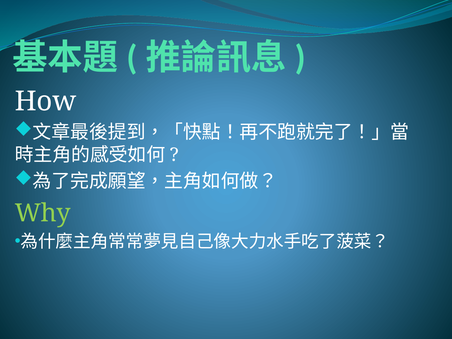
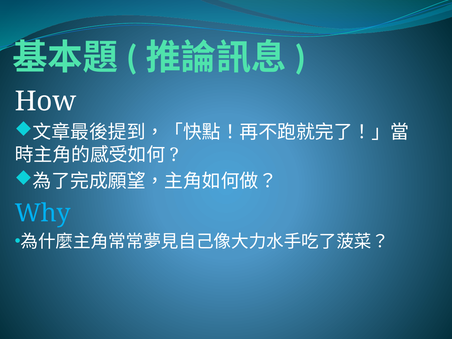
Why colour: light green -> light blue (43, 213)
